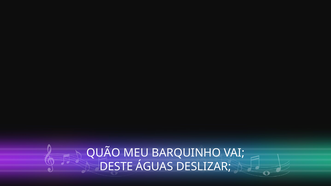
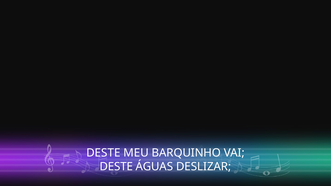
QUÃO: QUÃO -> DESTE (103, 153)
